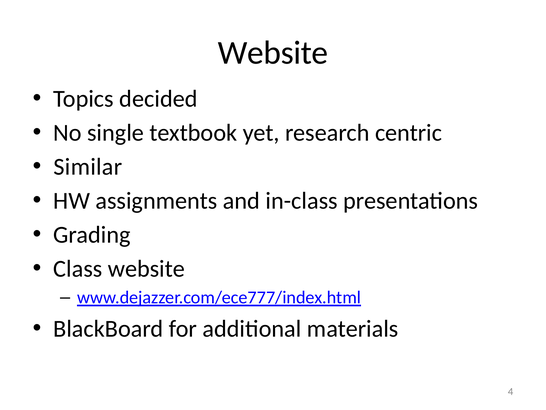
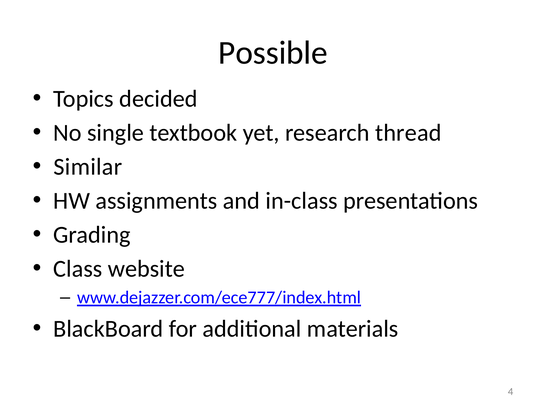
Website: Website -> Possible (273, 53)
centric: centric -> thread (408, 133)
